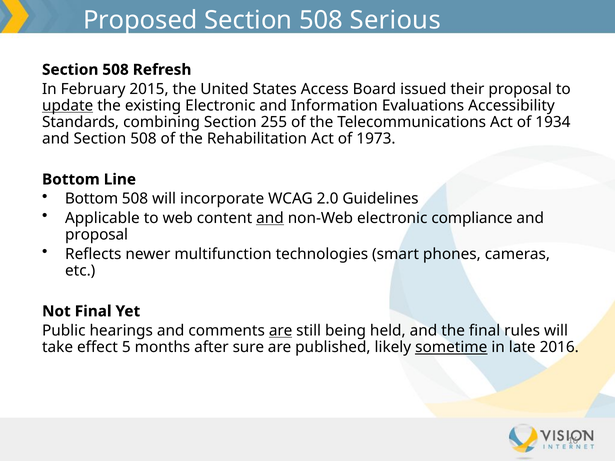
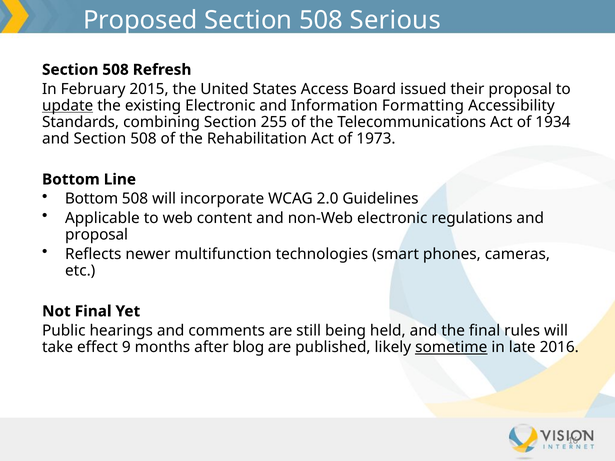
Evaluations: Evaluations -> Formatting (423, 106)
and underline: present -> none (270, 218)
compliance: compliance -> regulations (472, 218)
are underline: present -> none (281, 331)
5: 5 -> 9 (126, 347)
sure: sure -> blog (248, 347)
